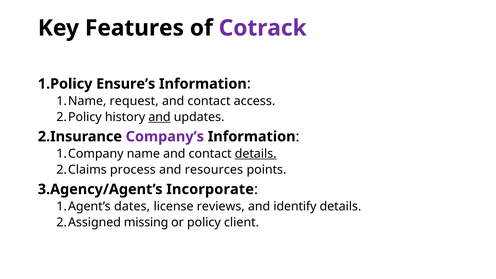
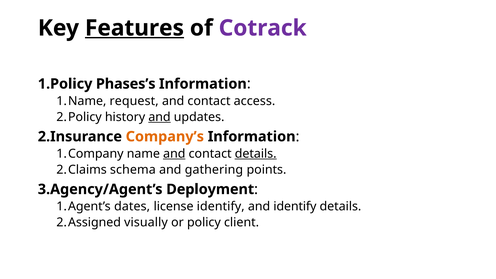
Features underline: none -> present (134, 28)
Ensure’s: Ensure’s -> Phases’s (126, 84)
Company’s colour: purple -> orange (165, 137)
and underline: none -> present (174, 154)
process: process -> schema (133, 170)
resources: resources -> gathering (214, 170)
Incorporate: Incorporate -> Deployment (210, 189)
license reviews: reviews -> identify (221, 206)
missing: missing -> visually (146, 222)
